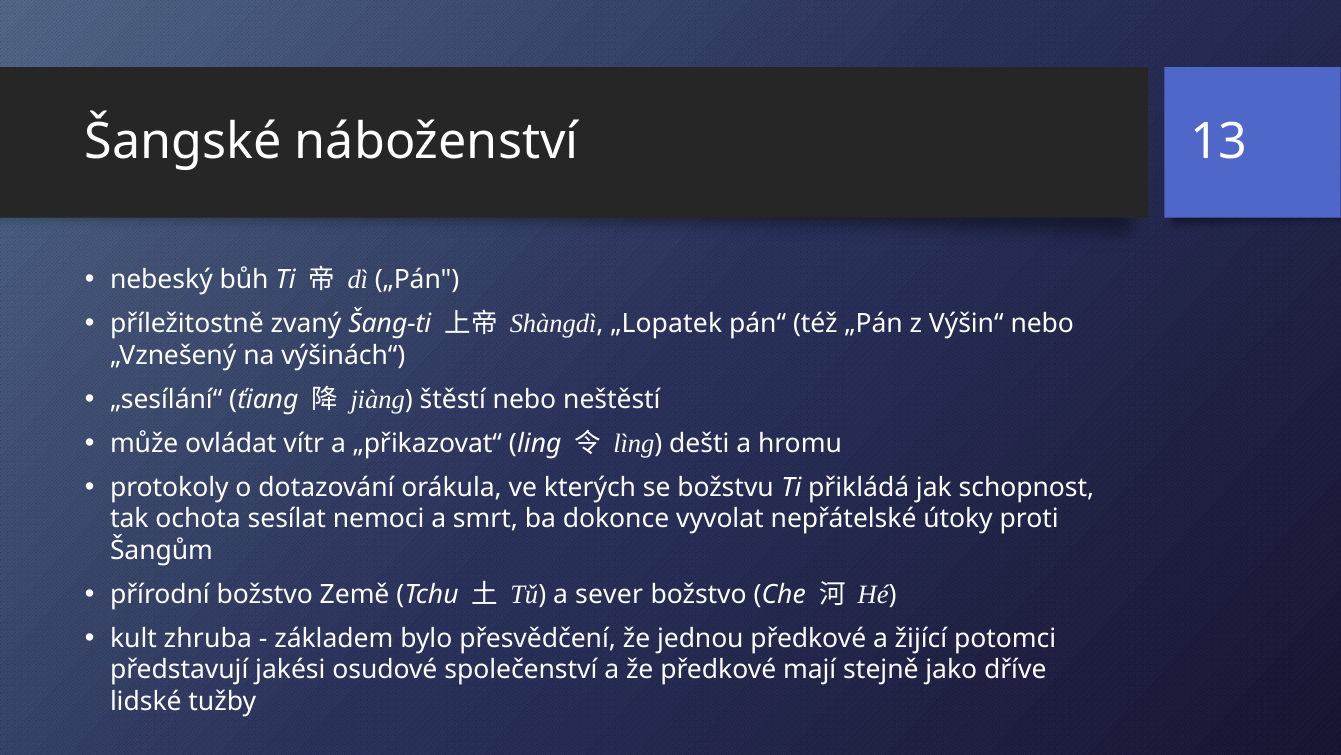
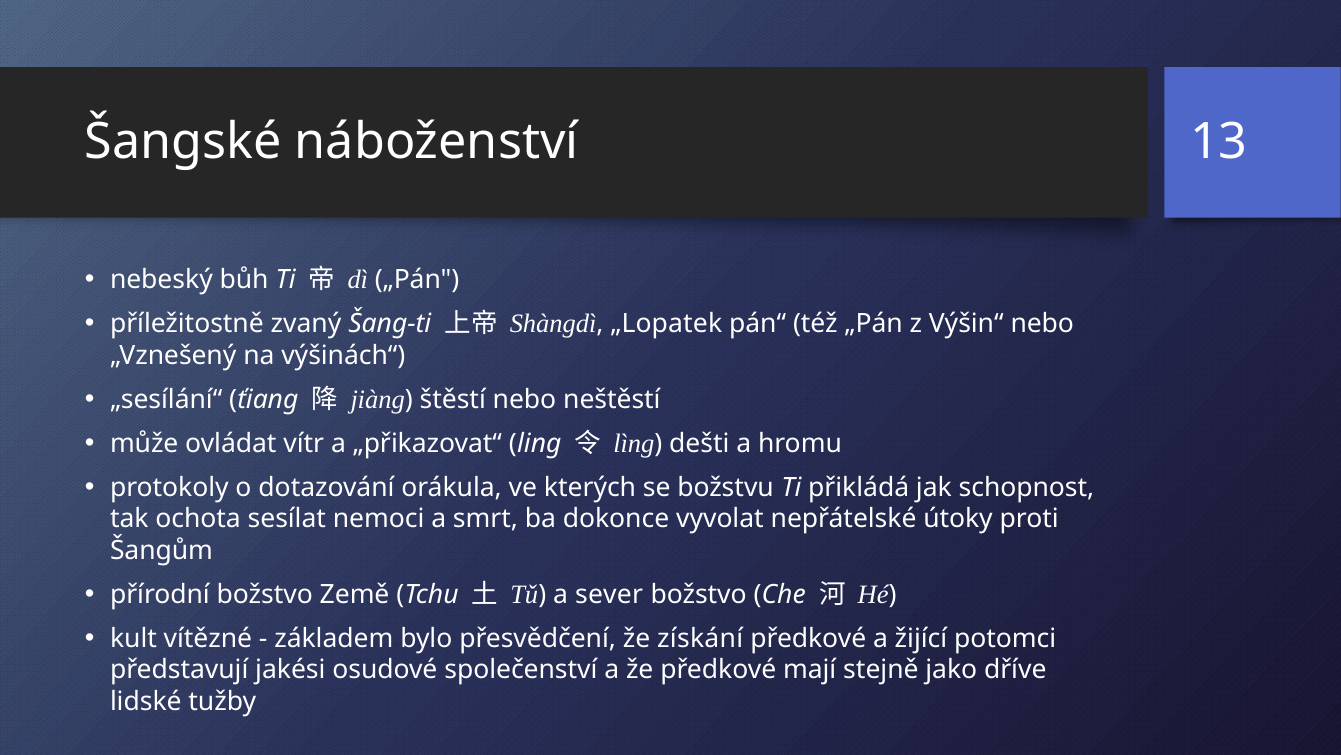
zhruba: zhruba -> vítězné (208, 638)
jednou: jednou -> získání (700, 638)
